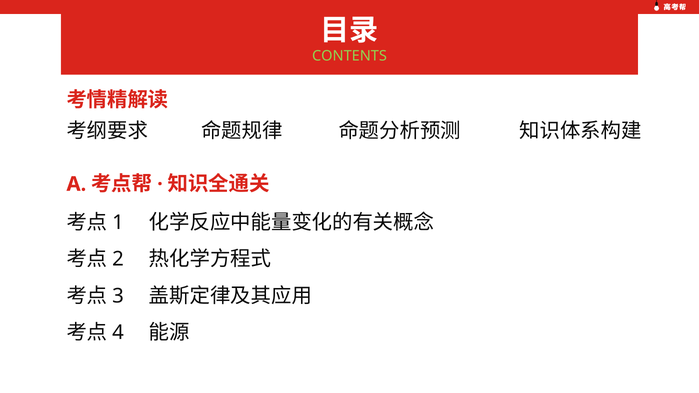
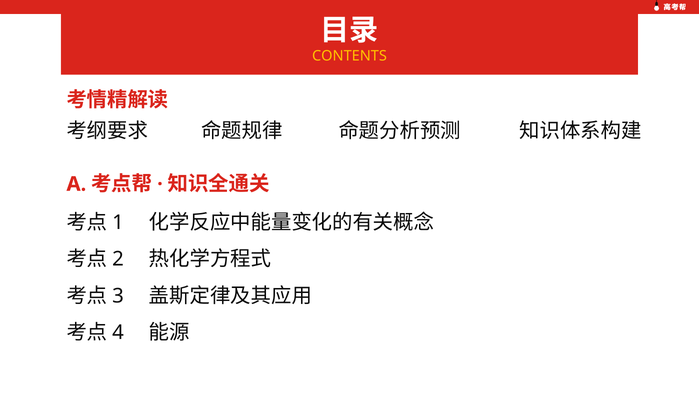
CONTENTS colour: light green -> yellow (349, 56)
